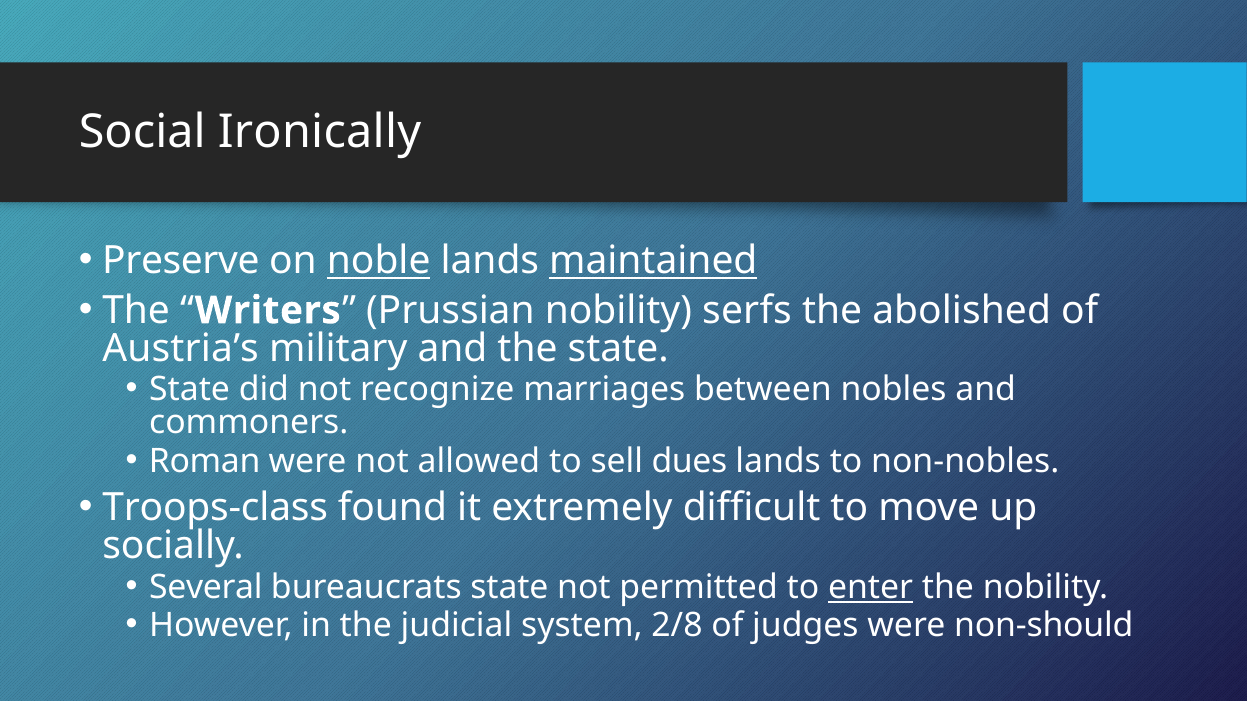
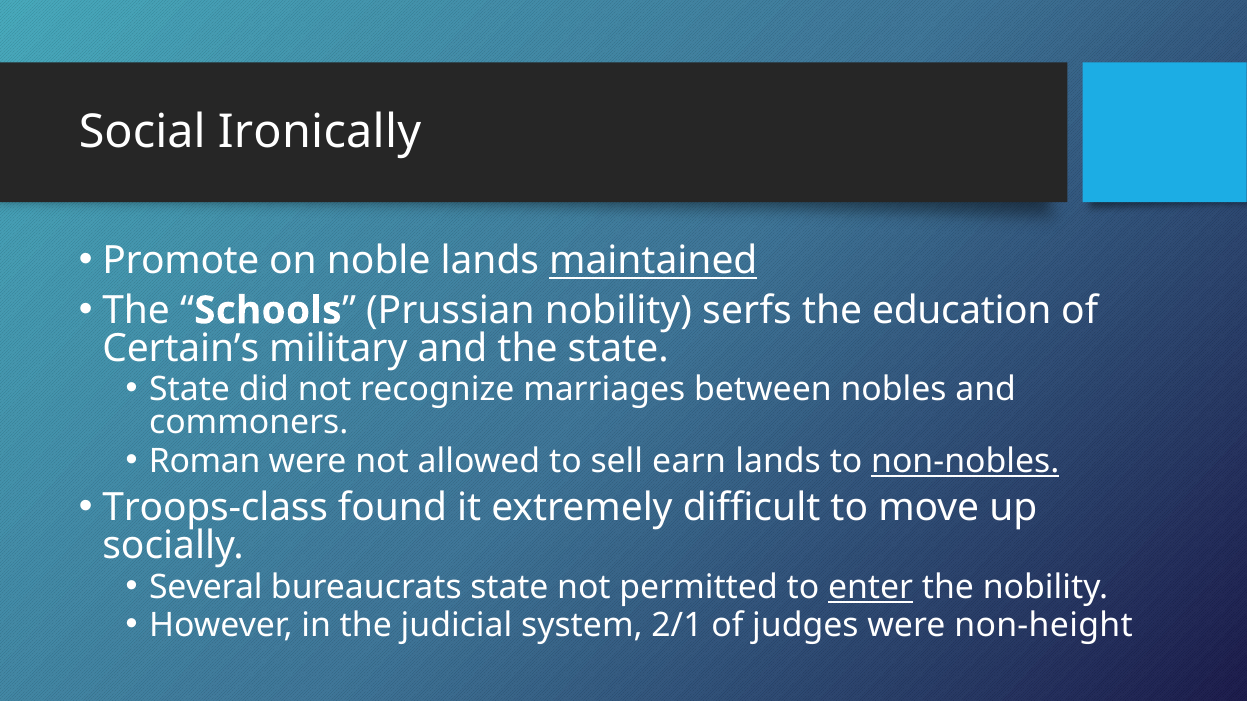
Preserve: Preserve -> Promote (181, 261)
noble underline: present -> none (379, 261)
Writers: Writers -> Schools (268, 311)
abolished: abolished -> education (962, 311)
Austria’s: Austria’s -> Certain’s (181, 349)
dues: dues -> earn (689, 461)
non-nobles underline: none -> present (965, 461)
2/8: 2/8 -> 2/1 (677, 626)
non-should: non-should -> non-height (1044, 626)
